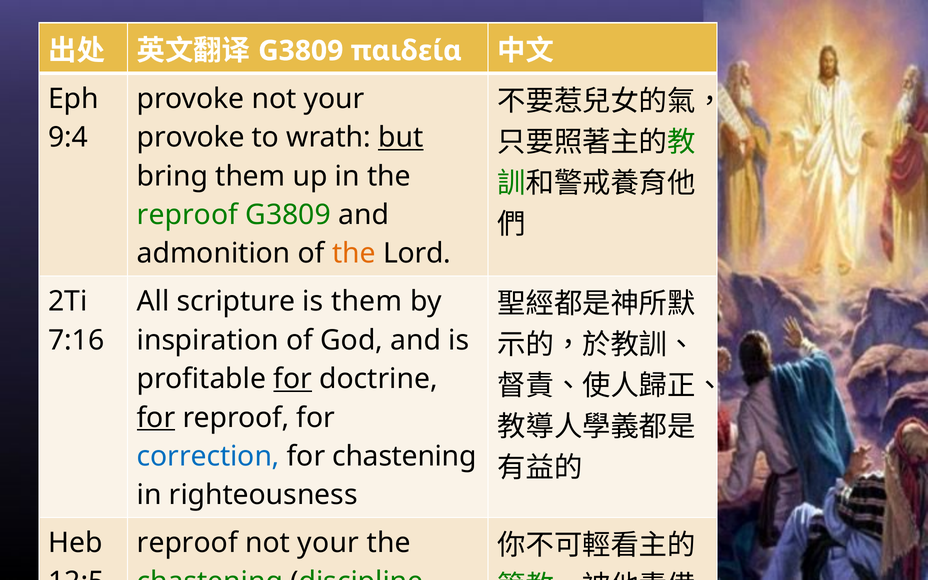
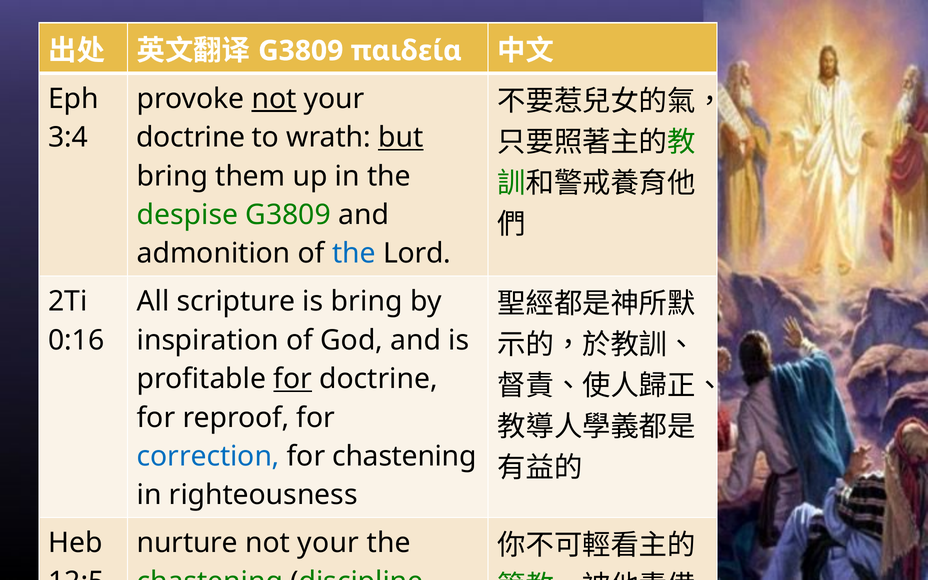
not underline: none -> present (274, 99)
9:4: 9:4 -> 3:4 (68, 138)
provoke: provoke -> doctrine (191, 138)
reproof: reproof -> despise (187, 215)
the colour: orange -> blue (354, 254)
is them: them -> bring (367, 302)
7:16: 7:16 -> 0:16 (76, 340)
for underline: present -> none (156, 418)
reproof: reproof -> nurture (187, 543)
